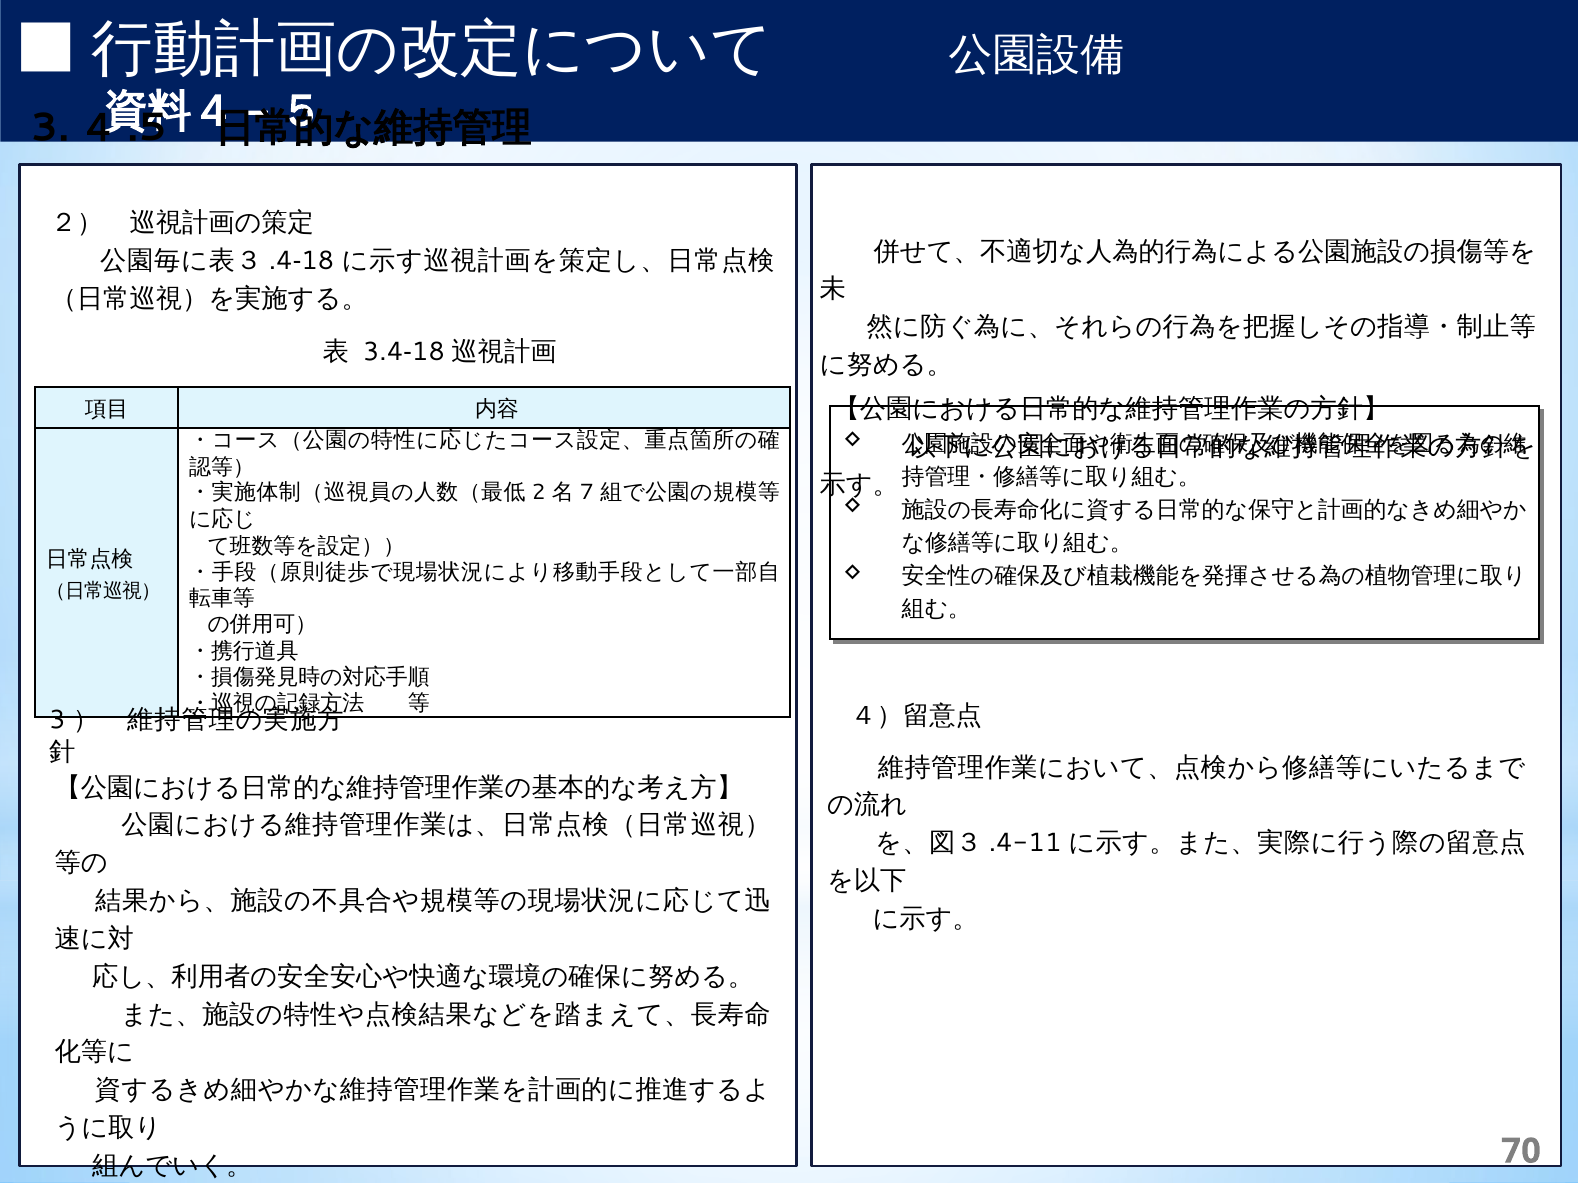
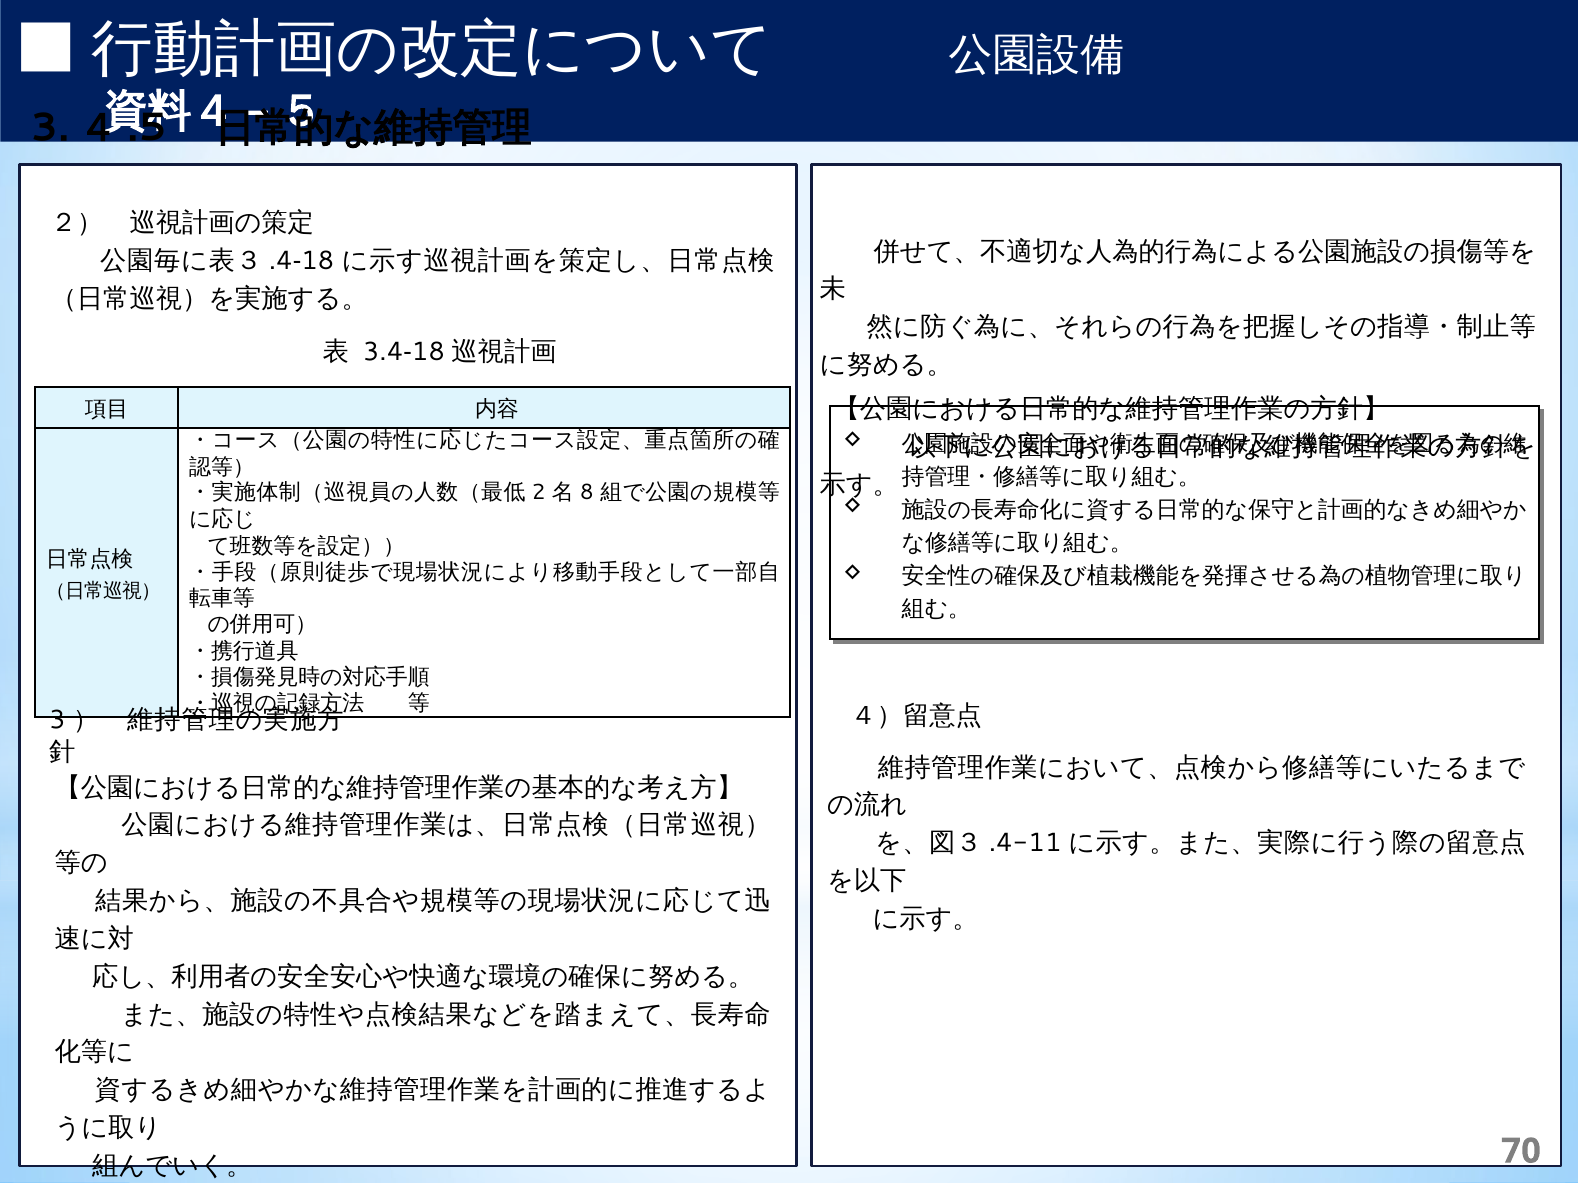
7: 7 -> 8 (587, 493)
